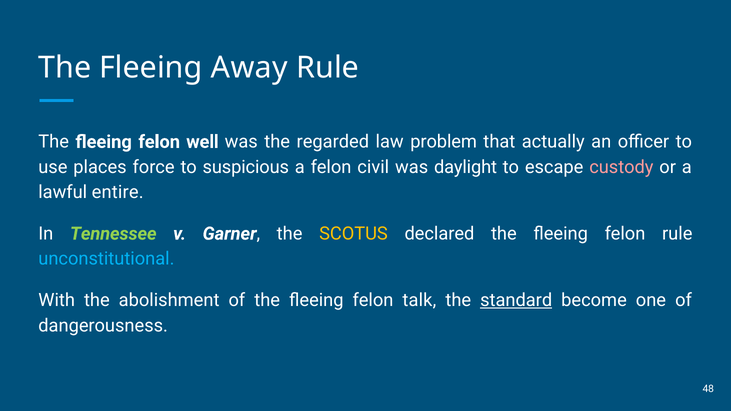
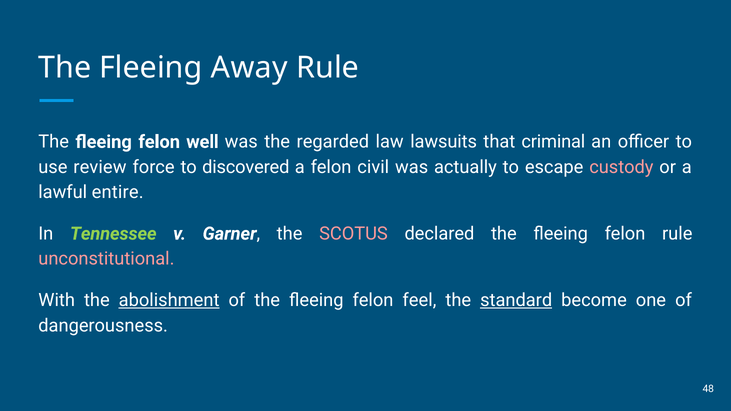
problem: problem -> lawsuits (444, 142)
actually: actually -> criminal (553, 142)
places: places -> review (100, 167)
suspicious: suspicious -> discovered (246, 167)
daylight: daylight -> actually (465, 167)
SCOTUS colour: yellow -> pink (353, 234)
unconstitutional colour: light blue -> pink (106, 259)
abolishment underline: none -> present (169, 300)
talk: talk -> feel (419, 300)
